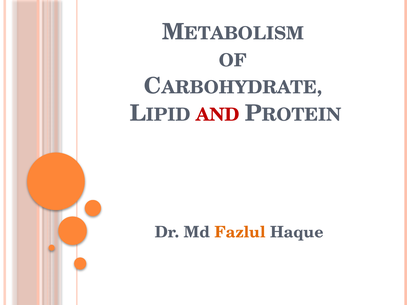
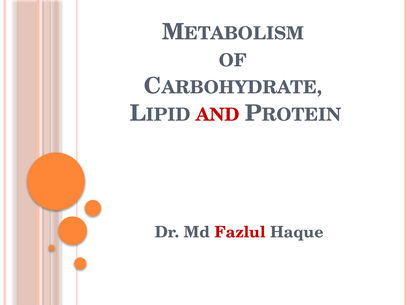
Fazlul colour: orange -> red (240, 233)
